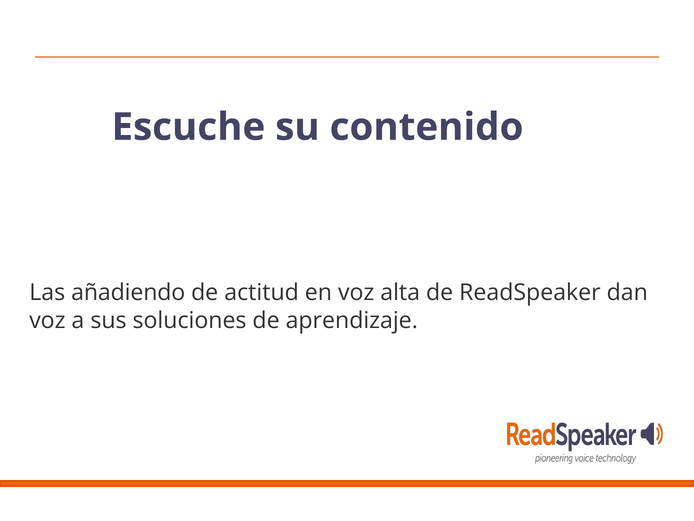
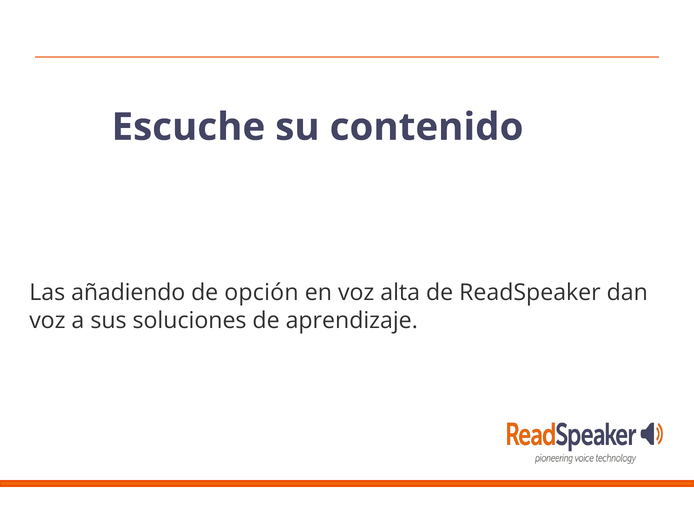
actitud: actitud -> opción (261, 292)
